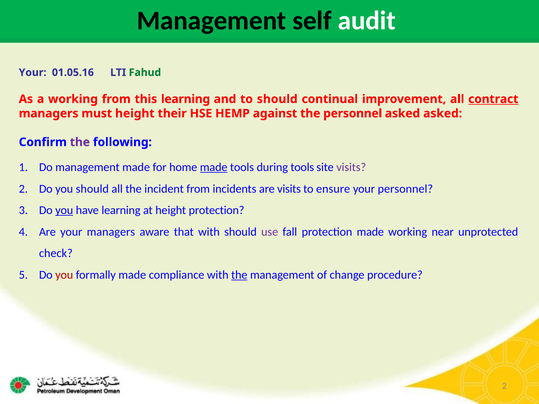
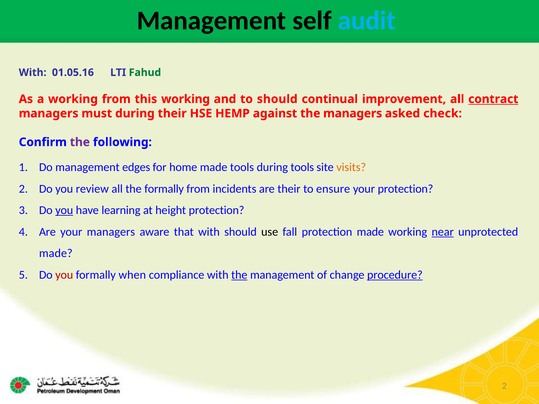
audit colour: white -> light blue (367, 21)
Your: Your -> With (33, 73)
this learning: learning -> working (186, 99)
must height: height -> during (135, 114)
the personnel: personnel -> managers (353, 114)
asked asked: asked -> check (443, 114)
management made: made -> edges (136, 167)
made underline: present -> none (214, 167)
visits colour: purple -> orange (351, 167)
you should: should -> review (92, 189)
the incident: incident -> formally (164, 189)
are visits: visits -> their (289, 189)
your personnel: personnel -> protection (405, 189)
use colour: purple -> black (270, 232)
near underline: none -> present (443, 232)
check: check -> made (56, 254)
formally made: made -> when (132, 275)
procedure underline: none -> present (395, 275)
